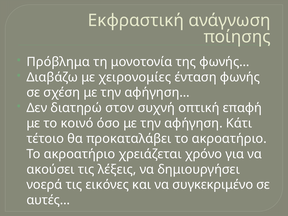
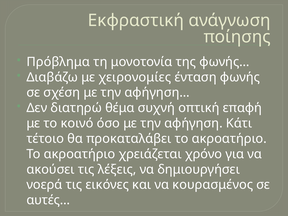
στον: στον -> θέμα (120, 108)
συγκεκριμένο: συγκεκριμένο -> κουρασμένος (213, 185)
